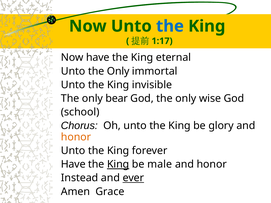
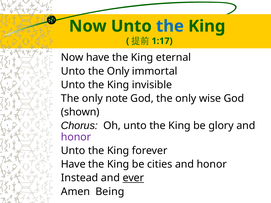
bear: bear -> note (117, 99)
school: school -> shown (80, 112)
honor colour: orange -> purple (76, 137)
King underline: present -> none (118, 164)
male: male -> cities (160, 164)
Grace: Grace -> Being (110, 192)
